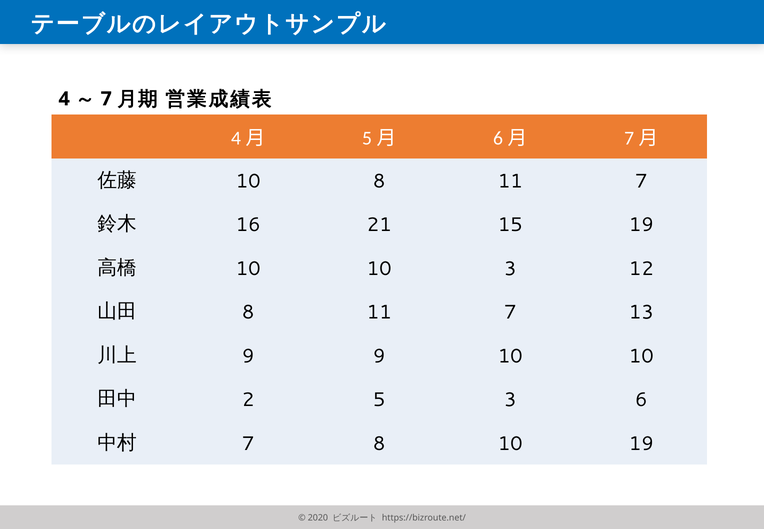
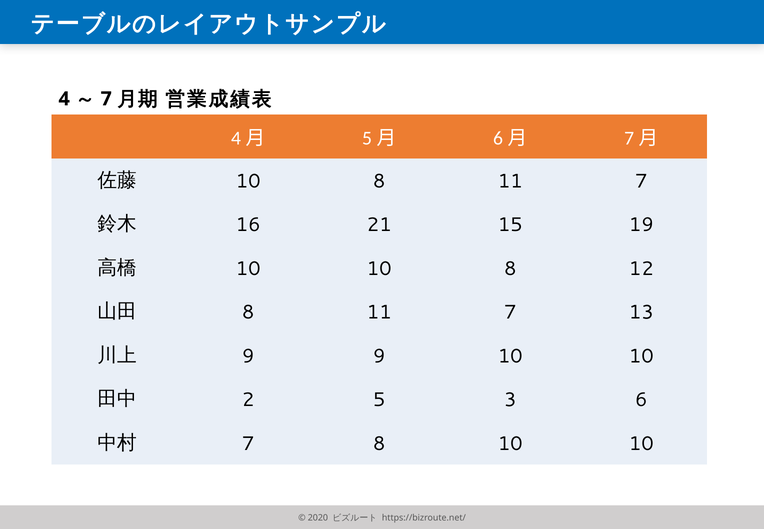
10 10 3: 3 -> 8 (510, 269)
8 10 19: 19 -> 10 (641, 444)
